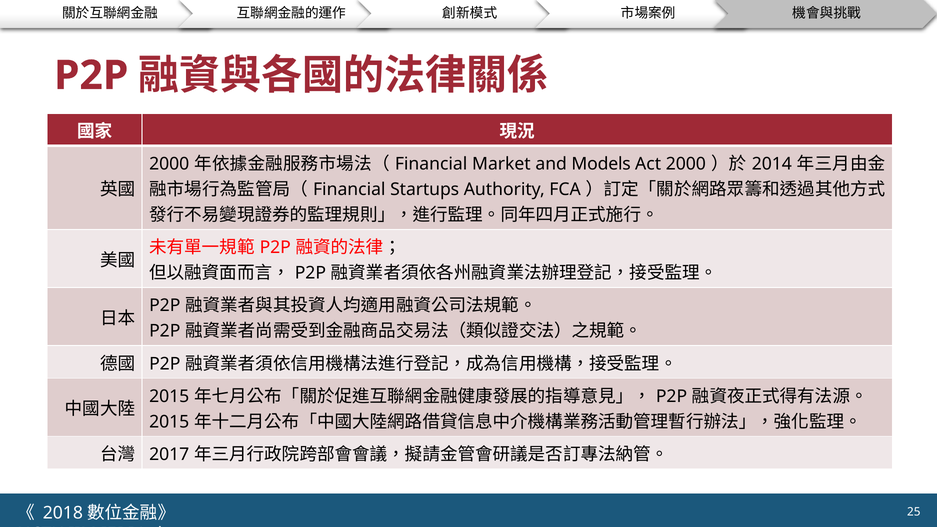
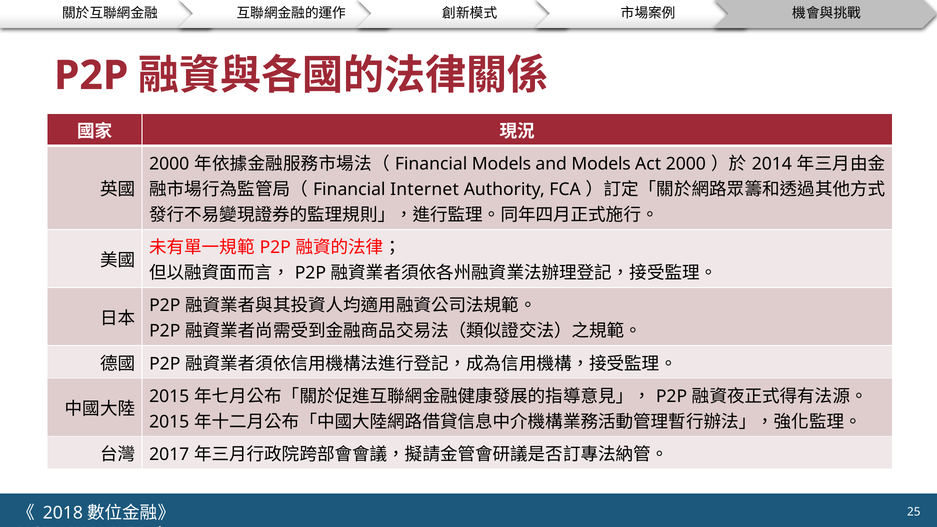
Market: Market -> Models (501, 164)
Startups: Startups -> Internet (425, 189)
